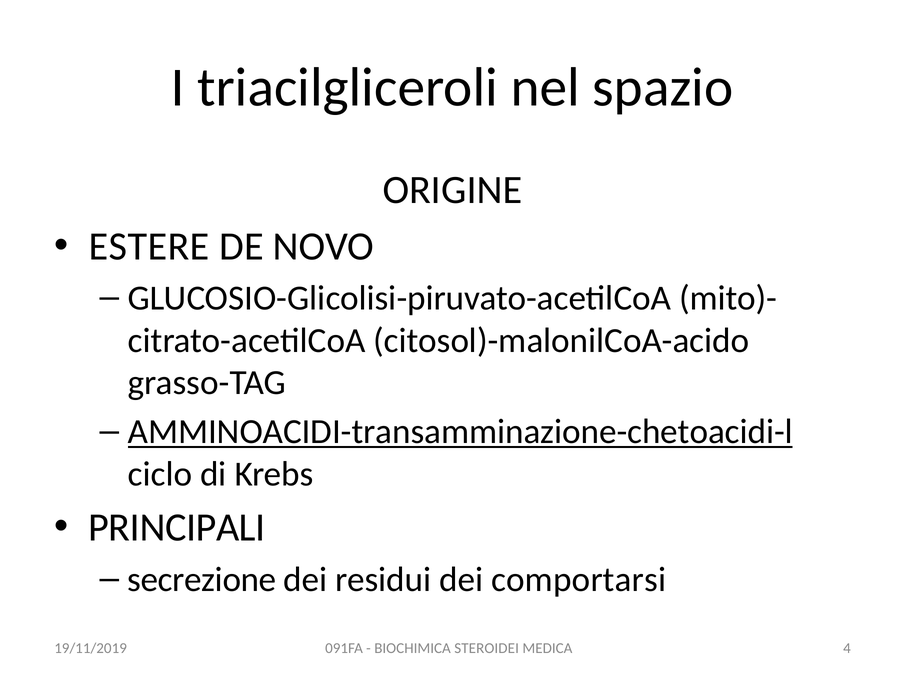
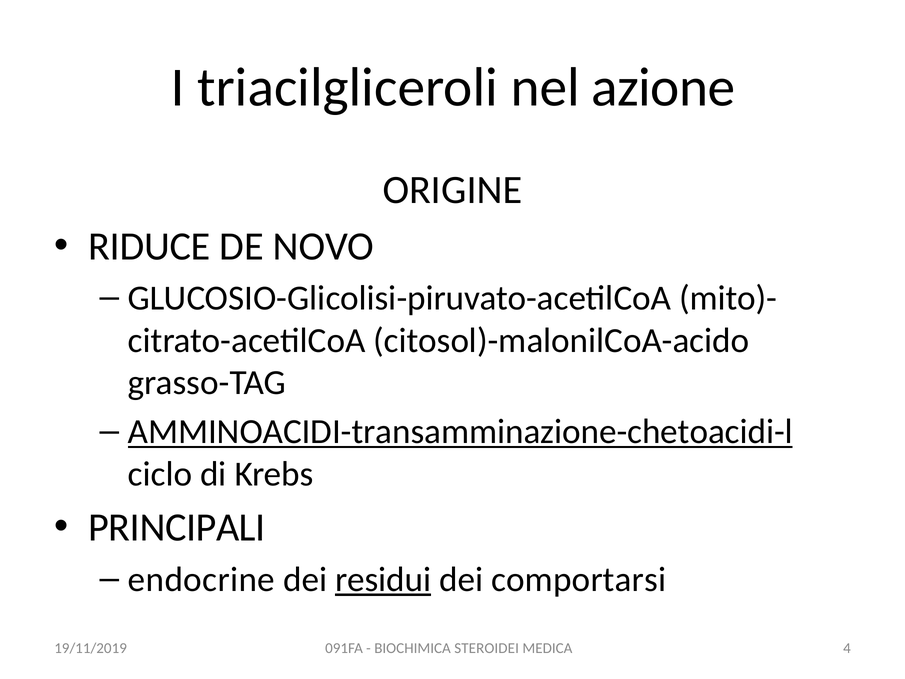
spazio: spazio -> azione (663, 88)
ESTERE: ESTERE -> RIDUCE (149, 246)
secrezione: secrezione -> endocrine (201, 579)
residui underline: none -> present (383, 579)
